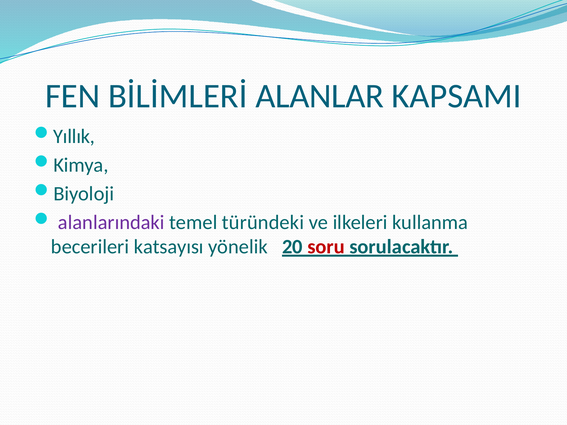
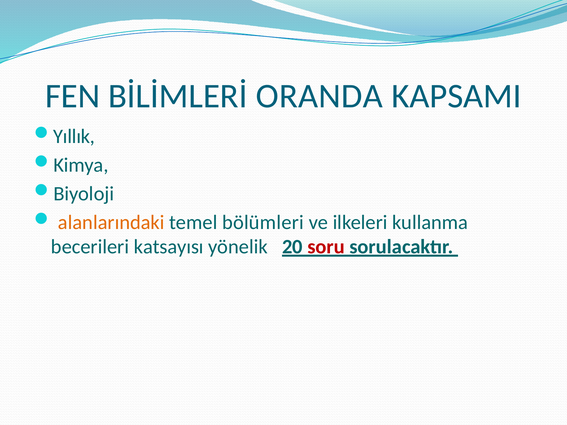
ALANLAR: ALANLAR -> ORANDA (319, 96)
alanlarındaki colour: purple -> orange (111, 222)
türündeki: türündeki -> bölümleri (263, 222)
